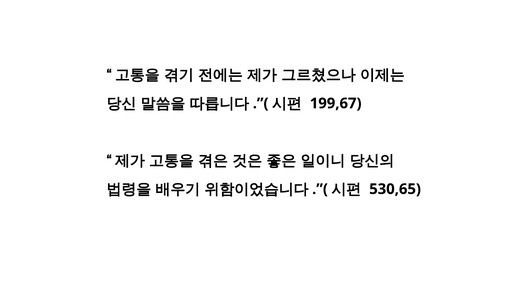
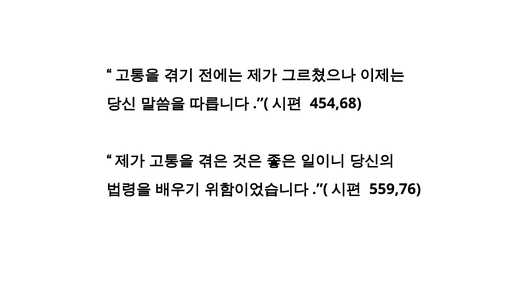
199,67: 199,67 -> 454,68 (336, 103)
530,65: 530,65 -> 559,76 (395, 189)
